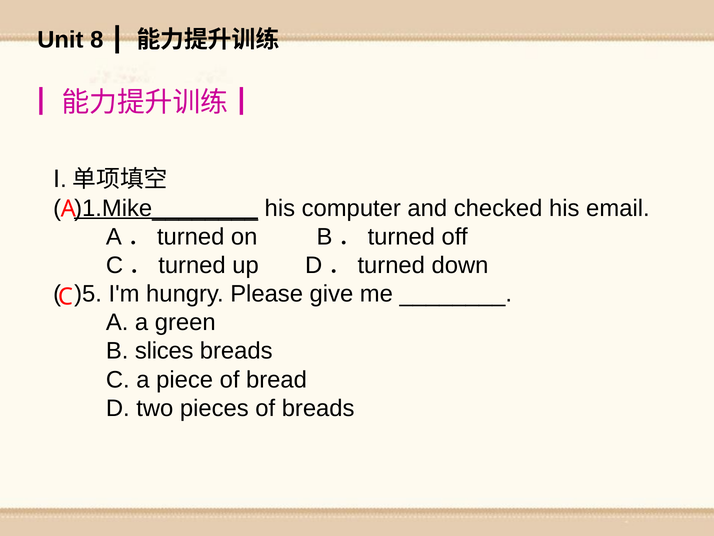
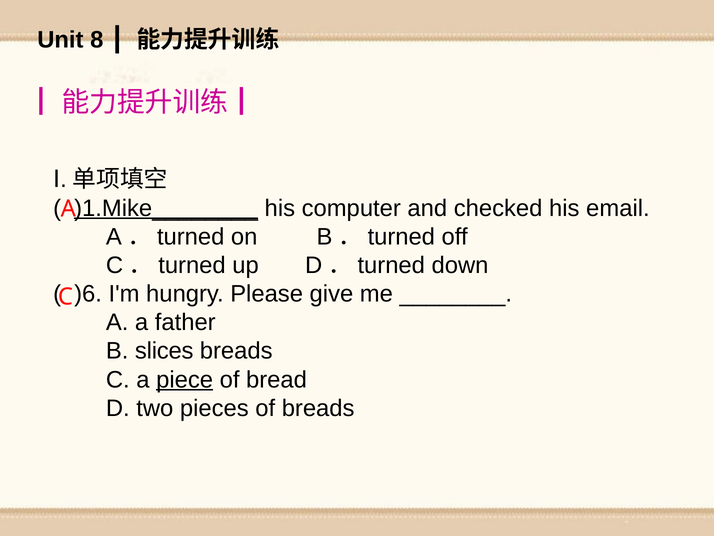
)5: )5 -> )6 (88, 294)
green: green -> father (185, 322)
piece underline: none -> present (185, 379)
